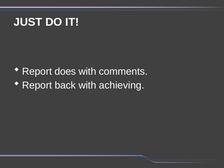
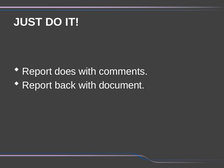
achieving: achieving -> document (122, 85)
